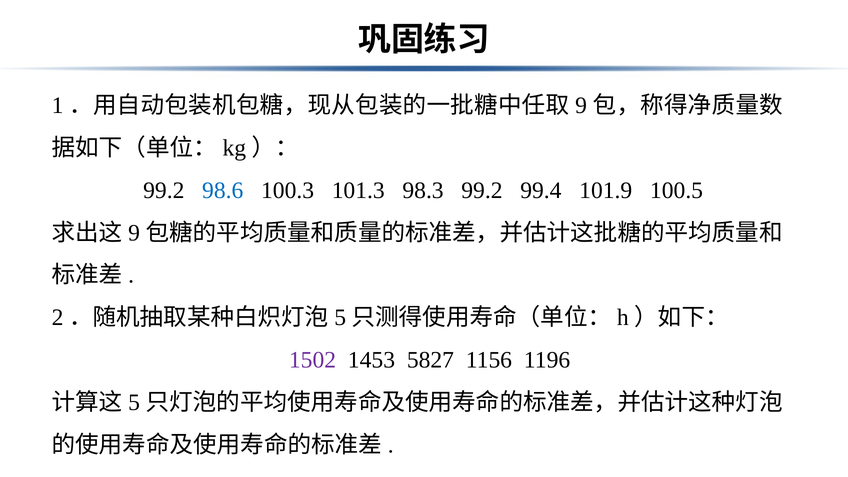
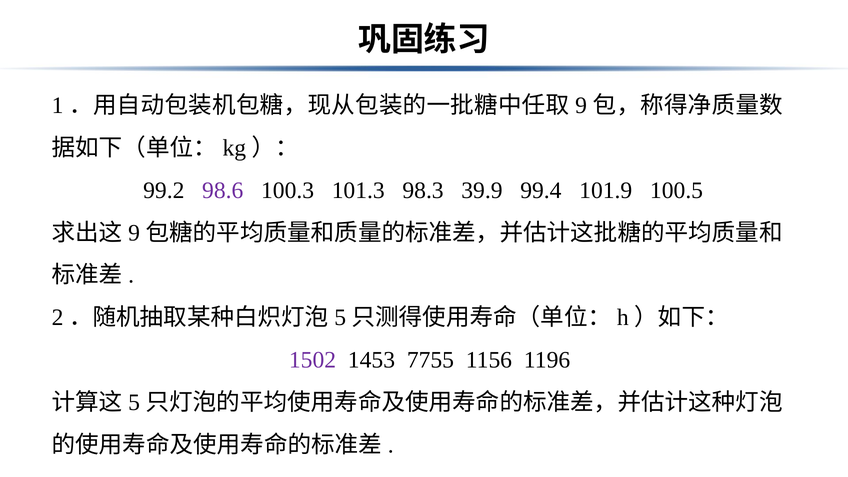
98.6 colour: blue -> purple (223, 190)
98.3 99.2: 99.2 -> 39.9 (482, 190)
5827: 5827 -> 7755 (430, 360)
